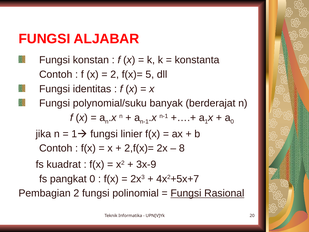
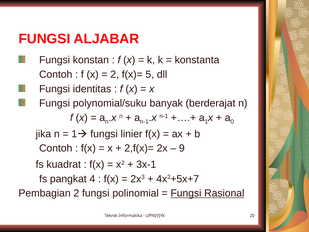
8: 8 -> 9 (182, 148)
3x-9: 3x-9 -> 3x-1 (146, 164)
pangkat 0: 0 -> 4 (92, 179)
